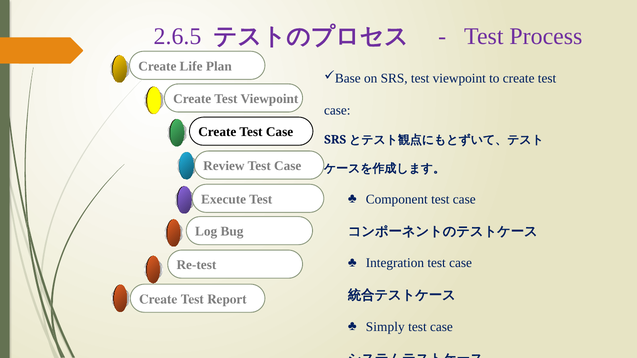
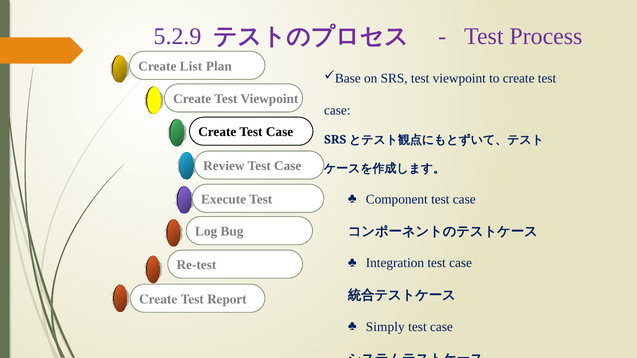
2.6.5: 2.6.5 -> 5.2.9 (177, 36)
Life: Life -> List (191, 66)
